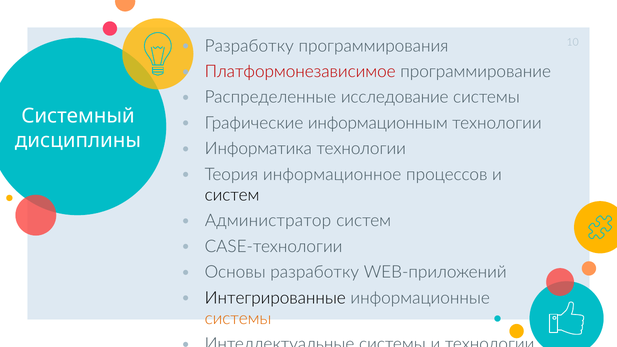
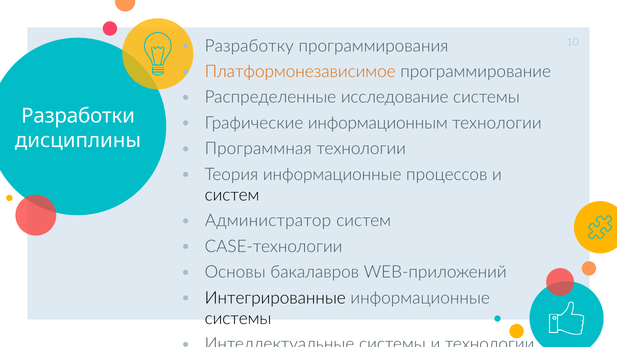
Платформонезависимое colour: red -> orange (300, 72)
Системный: Системный -> Разработки (78, 116)
Информатика: Информатика -> Программная (258, 149)
Теория информационное: информационное -> информационные (332, 174)
Основы разработку: разработку -> бакалавров (315, 272)
системы colour: orange -> black (238, 319)
